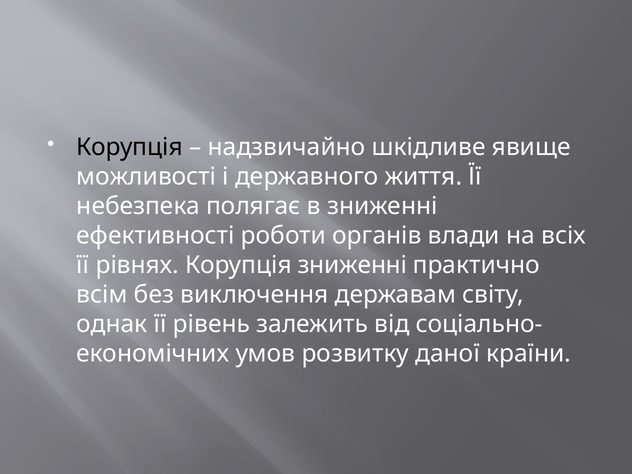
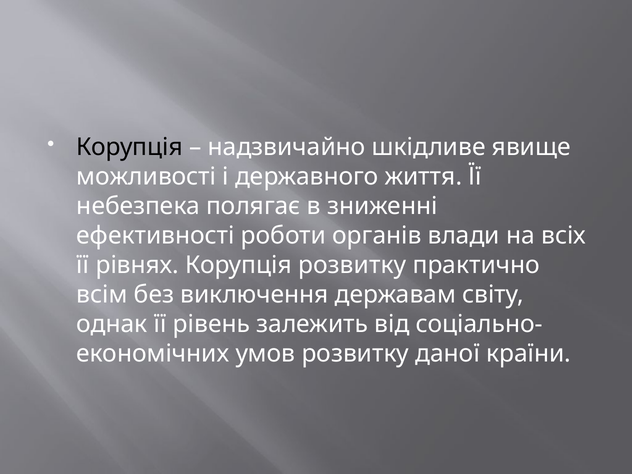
Корупція зниженні: зниженні -> розвитку (352, 265)
